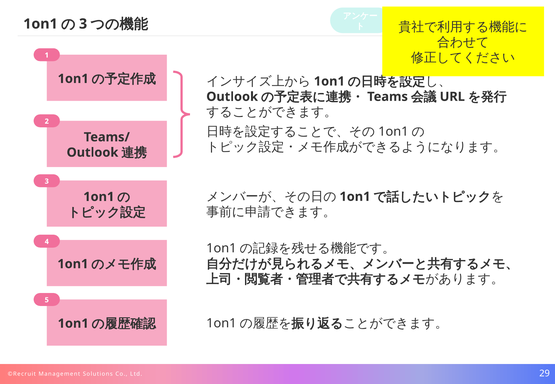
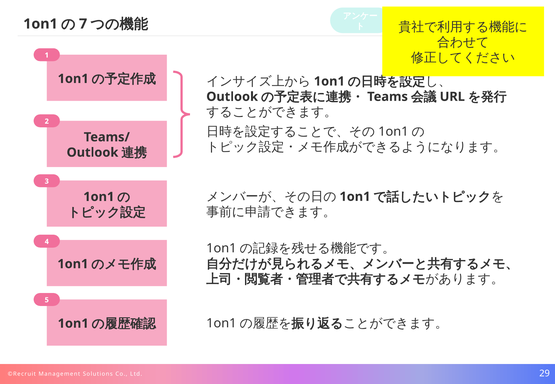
3: 3 -> 7 (83, 24)
